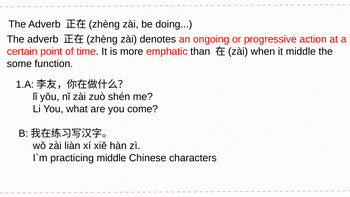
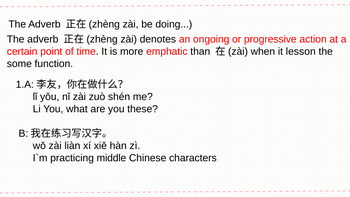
it middle: middle -> lesson (301, 52)
come: come -> these (143, 109)
